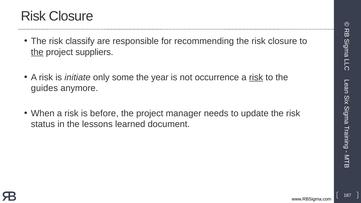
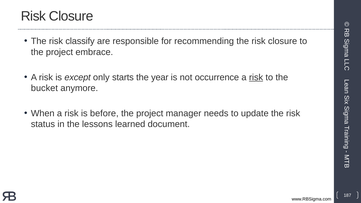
the underline: present -> none (37, 52)
suppliers: suppliers -> embrace (94, 52)
initiate: initiate -> except (78, 77)
some: some -> starts (123, 77)
guides: guides -> bucket (44, 88)
